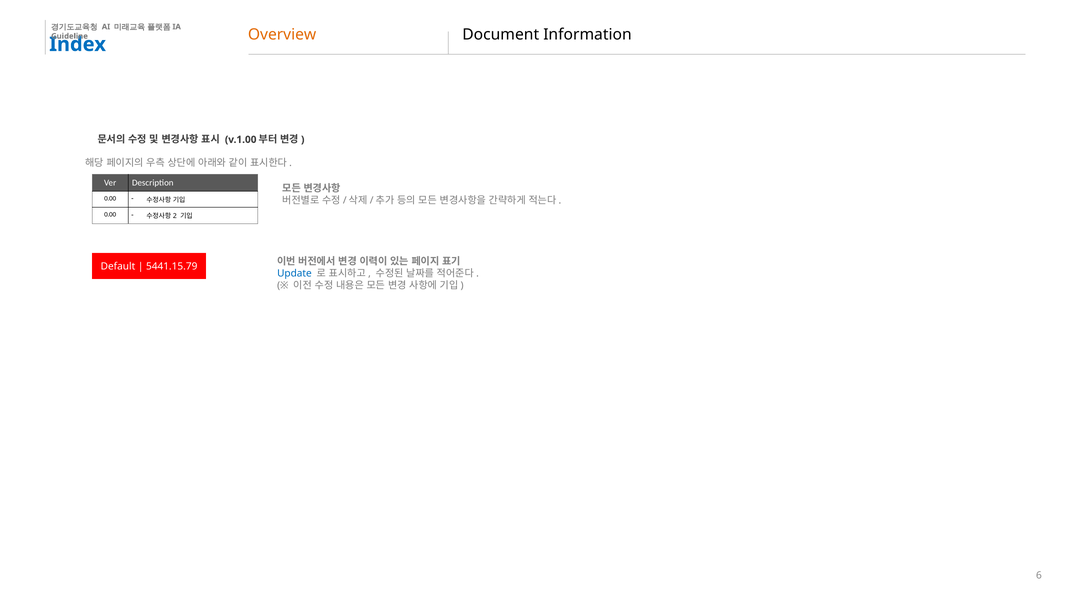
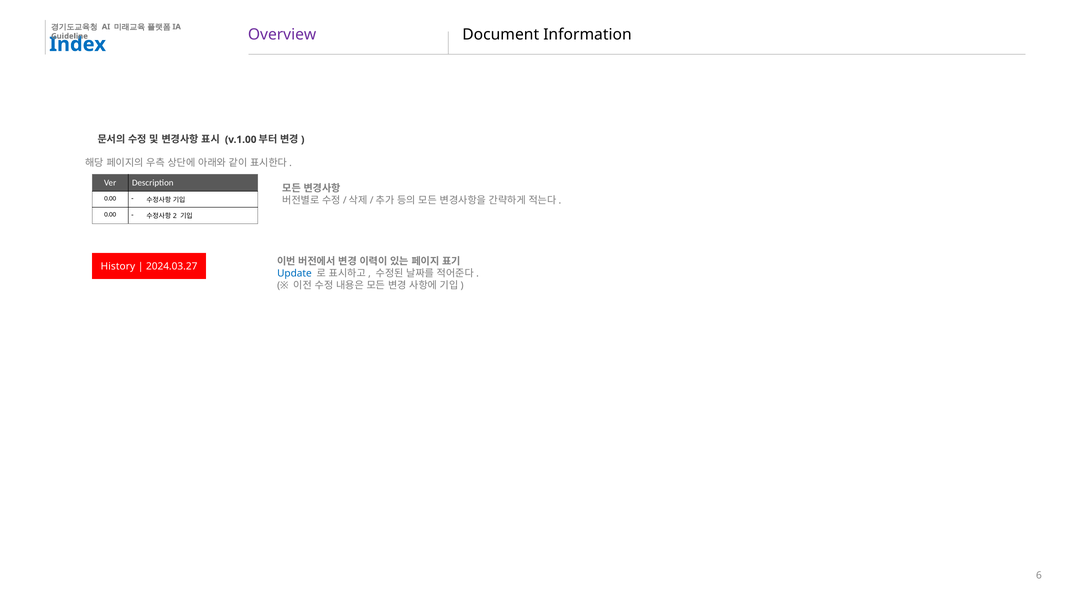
Overview colour: orange -> purple (282, 35)
Default: Default -> History (118, 267)
5441.15.79: 5441.15.79 -> 2024.03.27 (172, 267)
